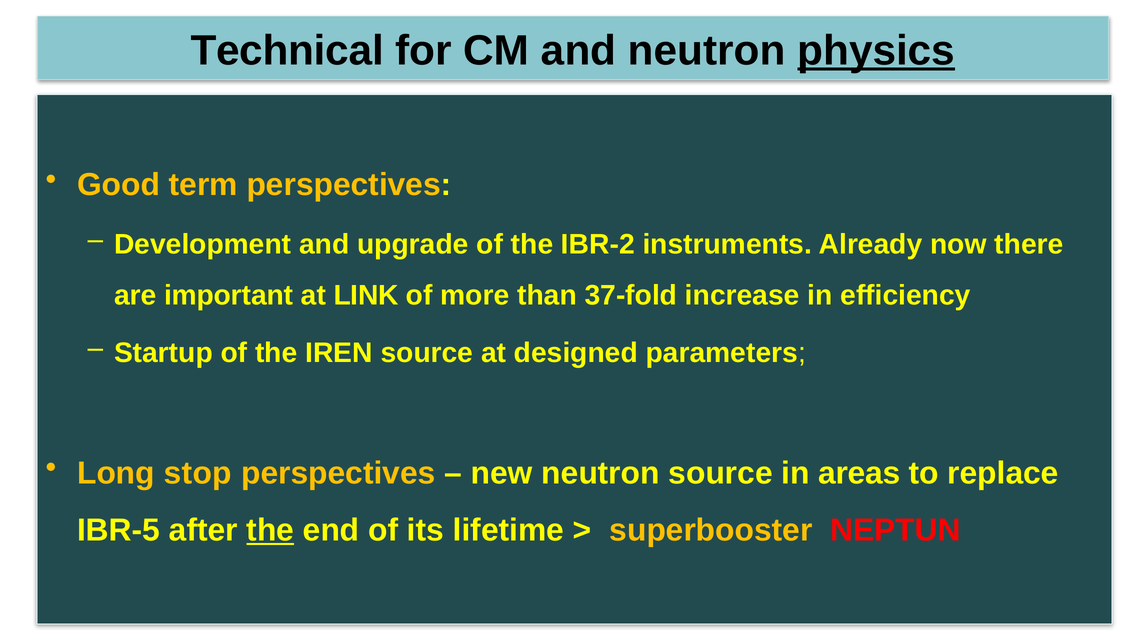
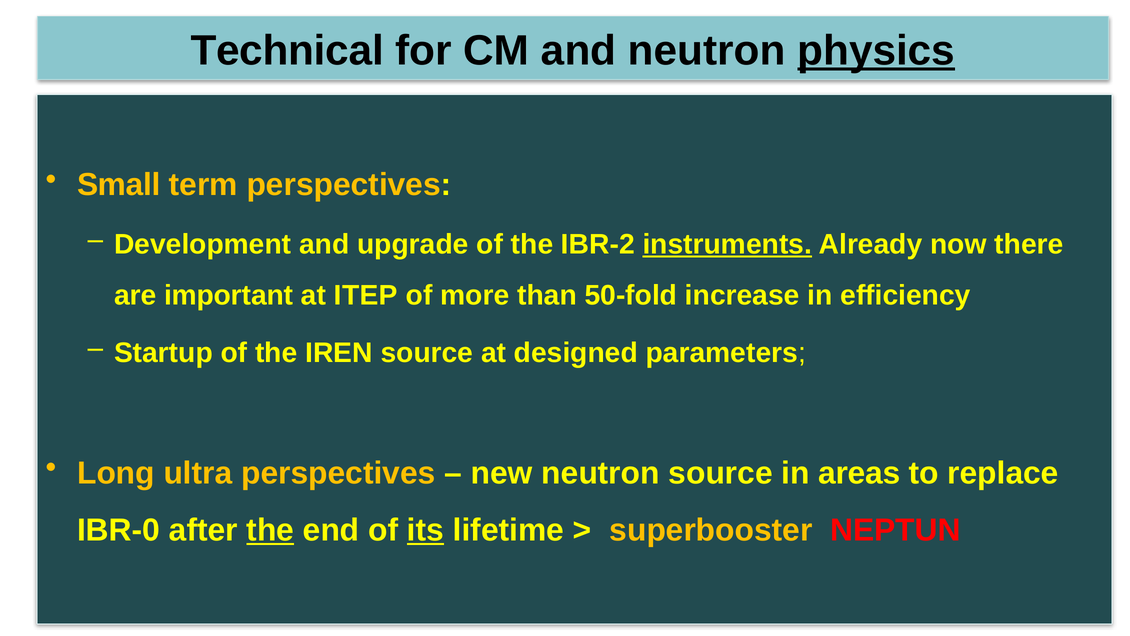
Good: Good -> Small (119, 185)
instruments underline: none -> present (727, 244)
LINK: LINK -> ITEP (366, 295)
37-fold: 37-fold -> 50-fold (631, 295)
stop: stop -> ultra (198, 473)
IBR-5: IBR-5 -> IBR-0 (119, 530)
its underline: none -> present (426, 530)
